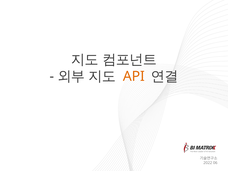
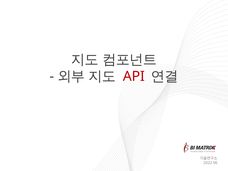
API colour: orange -> red (134, 76)
